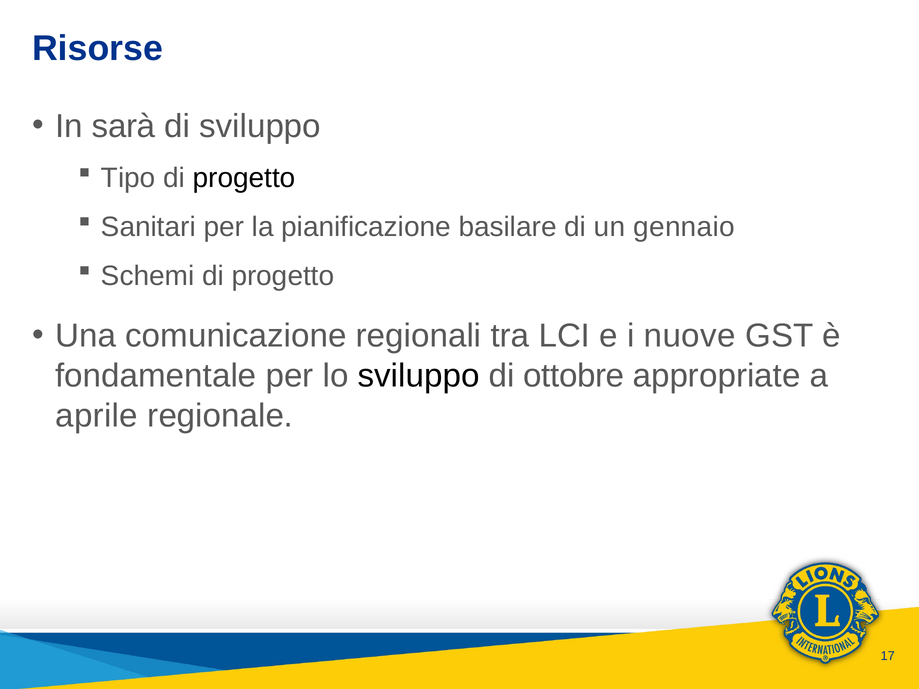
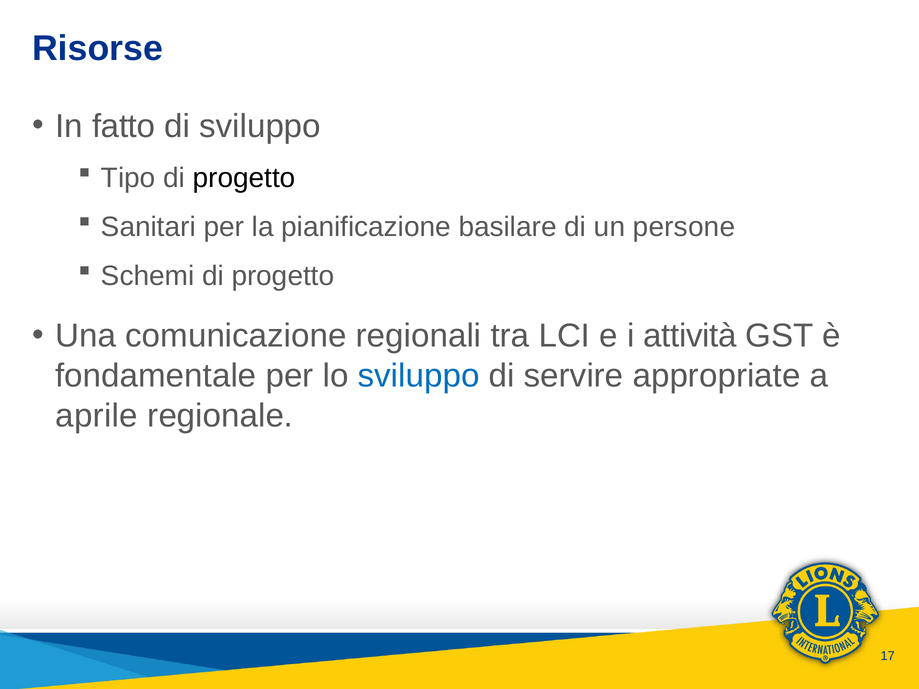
sarà: sarà -> fatto (124, 126)
gennaio: gennaio -> persone (684, 227)
nuove: nuove -> attività (690, 336)
sviluppo colour: black -> blue (419, 376)
ottobre: ottobre -> servire (574, 376)
